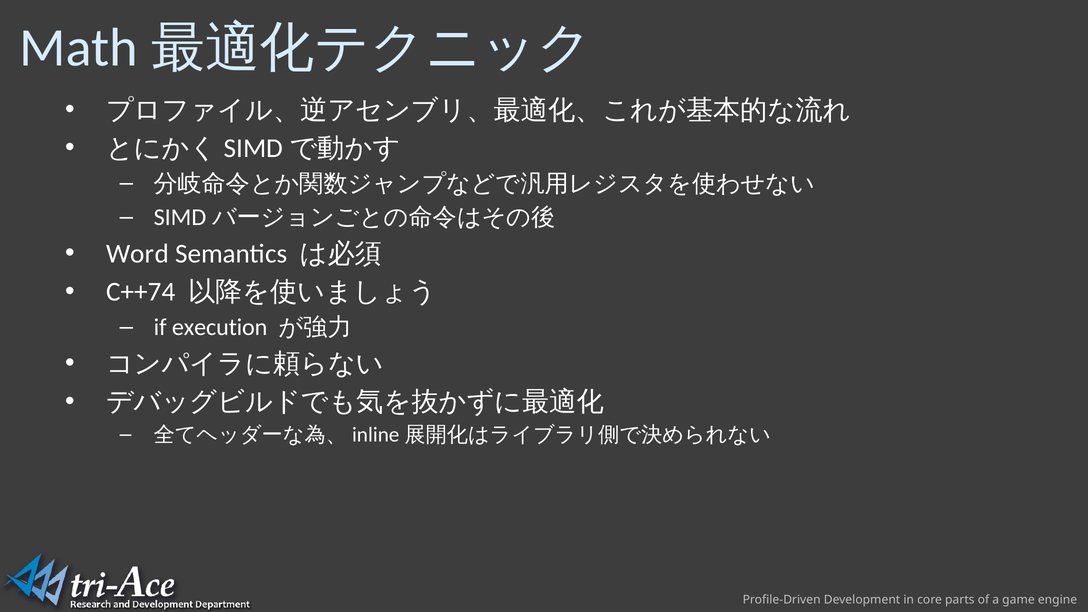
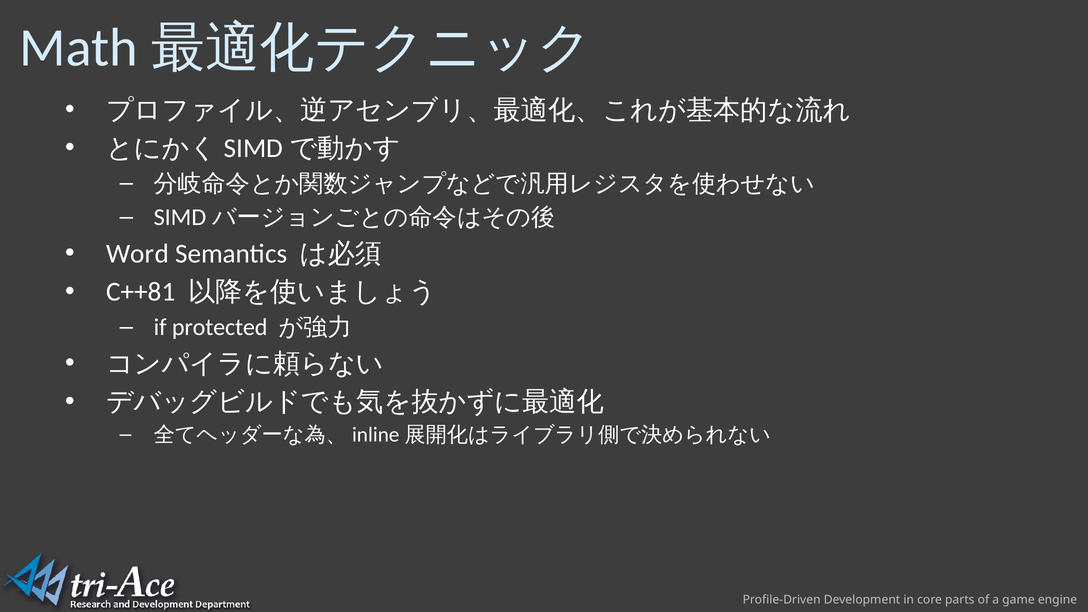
C++74: C++74 -> C++81 (141, 292)
execution: execution -> protected (220, 327)
